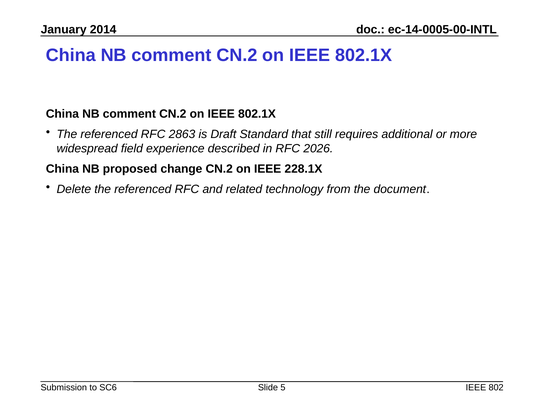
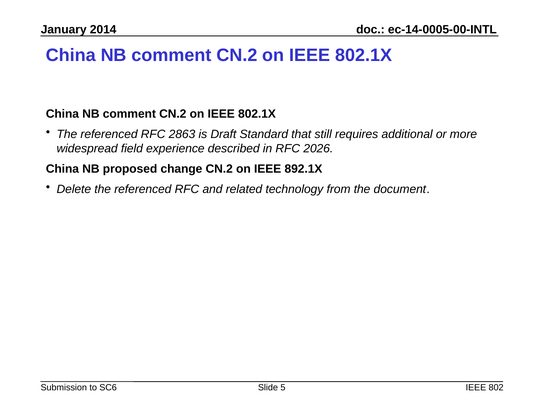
228.1X: 228.1X -> 892.1X (303, 169)
